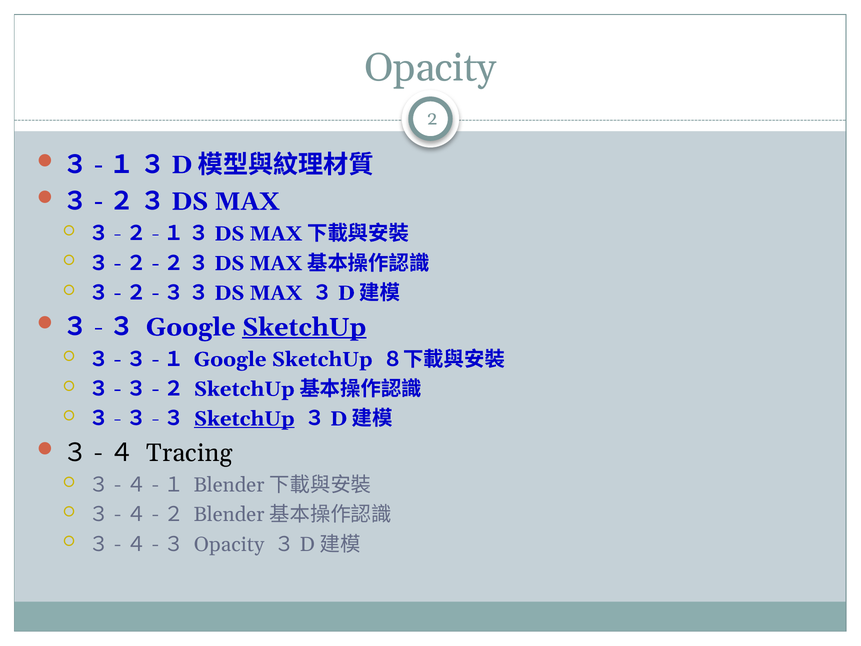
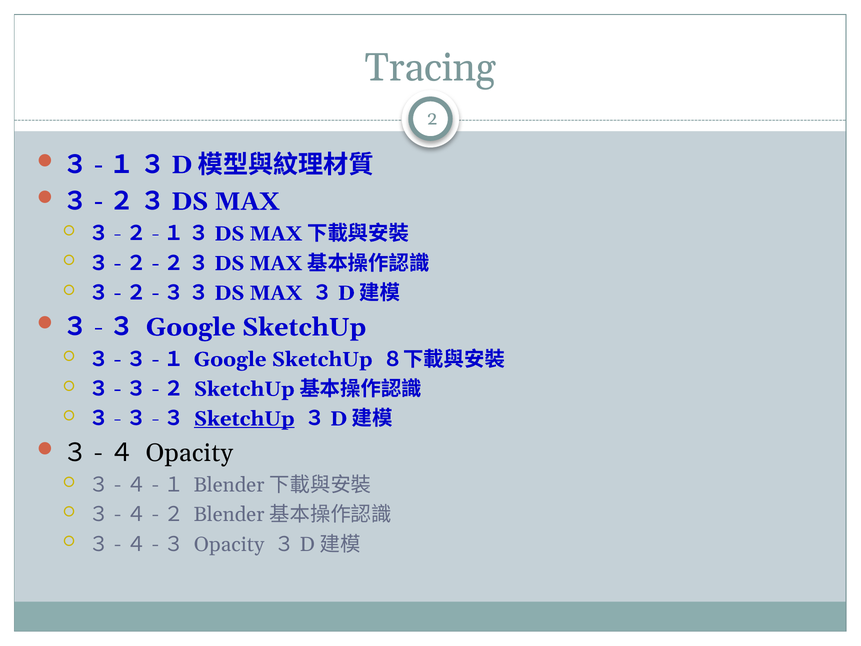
Opacity: Opacity -> Tracing (430, 68)
SketchUp underline: present -> none (304, 327)
Tracing: Tracing -> Opacity (189, 453)
